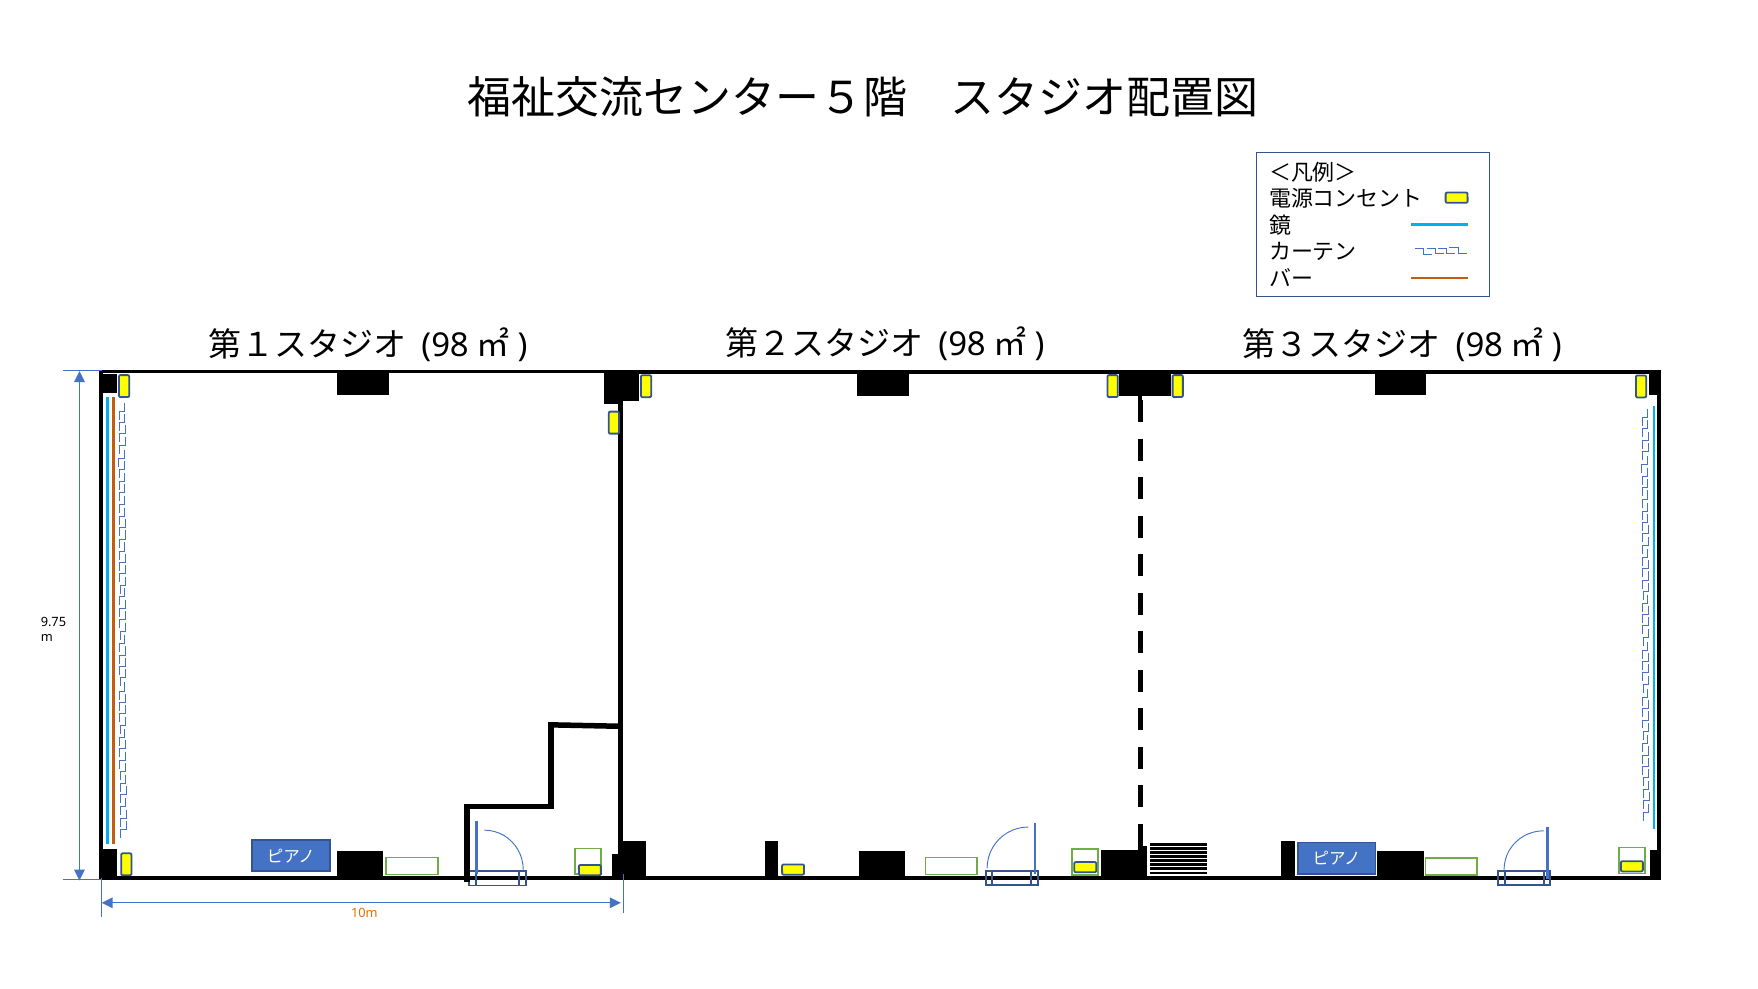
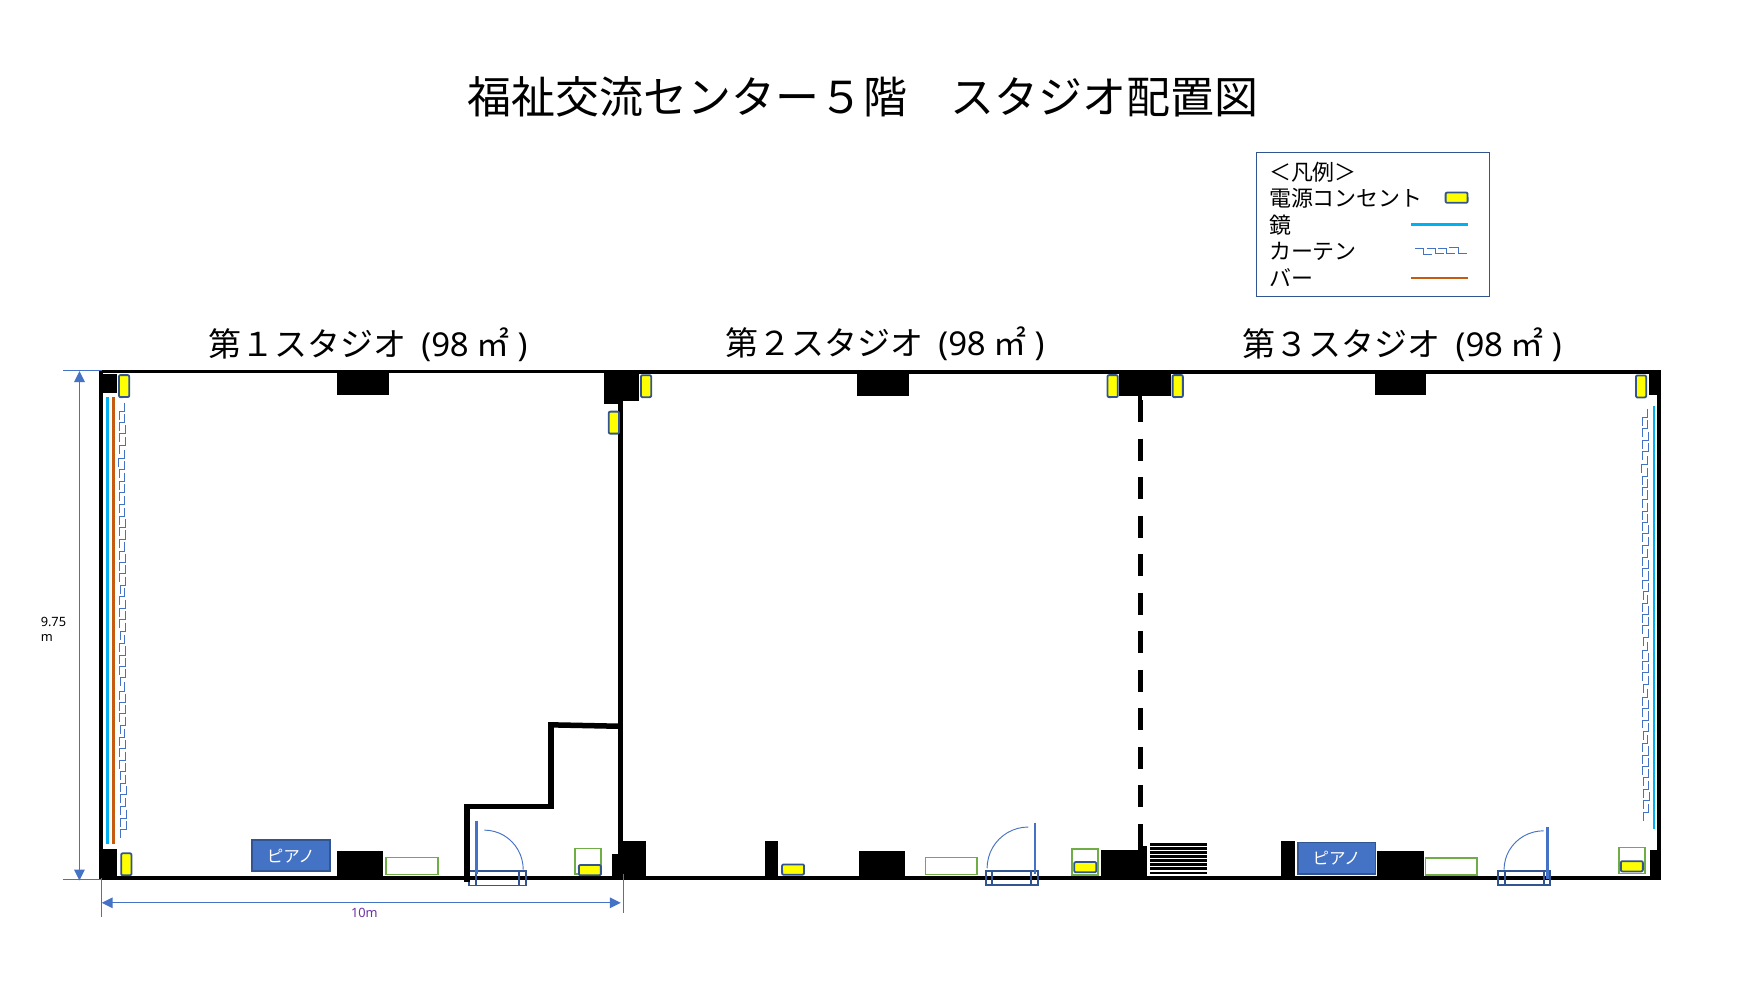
10m colour: orange -> purple (364, 913)
